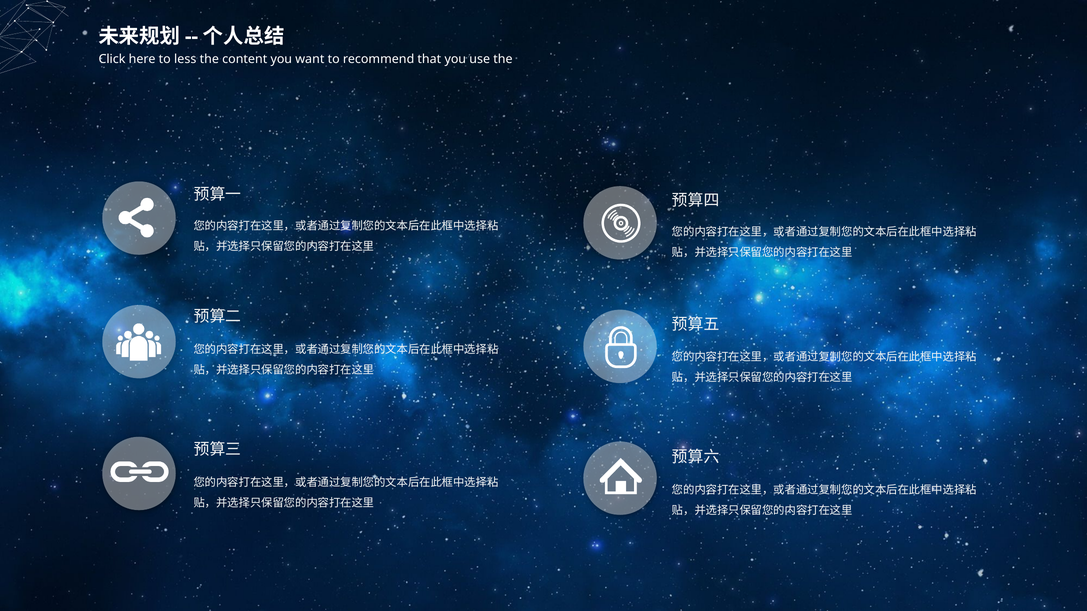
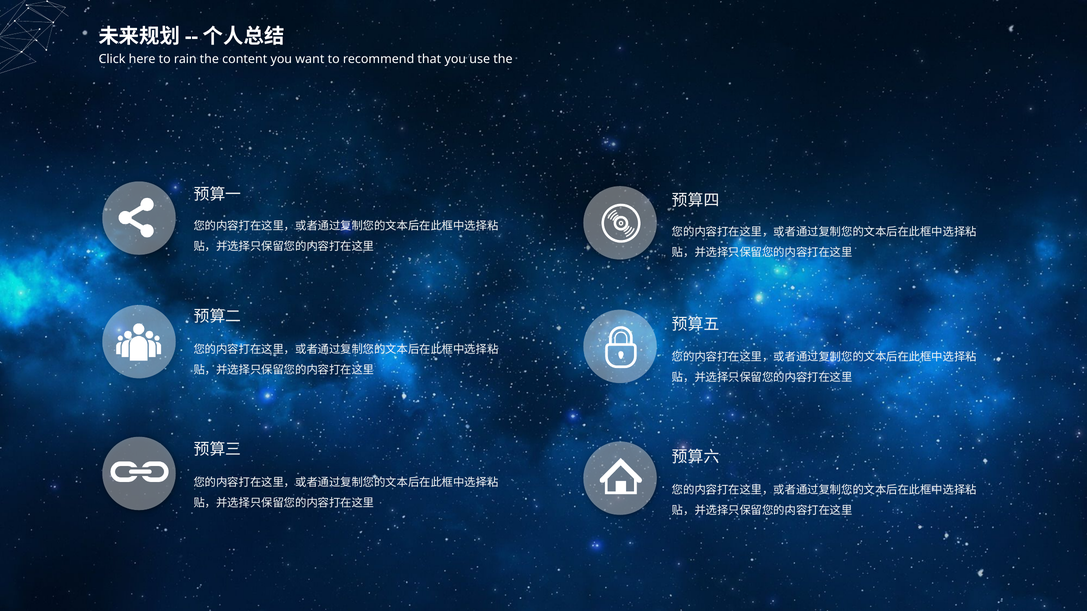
less: less -> rain (185, 59)
